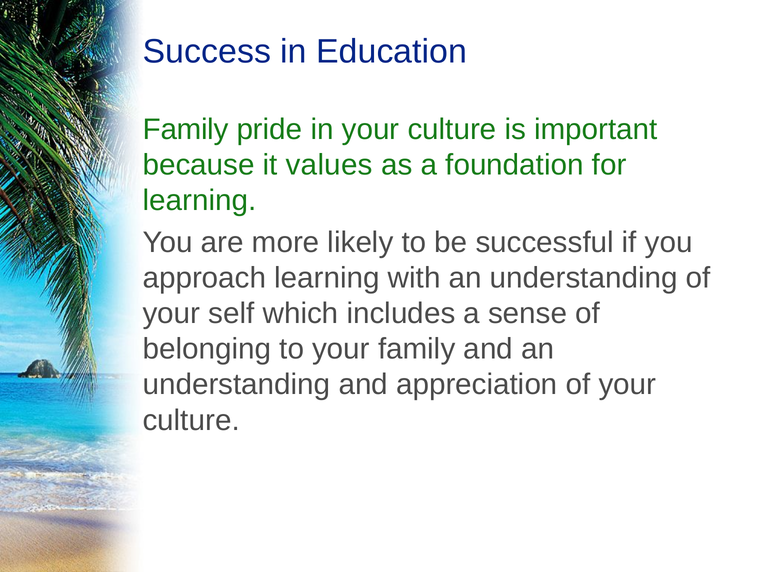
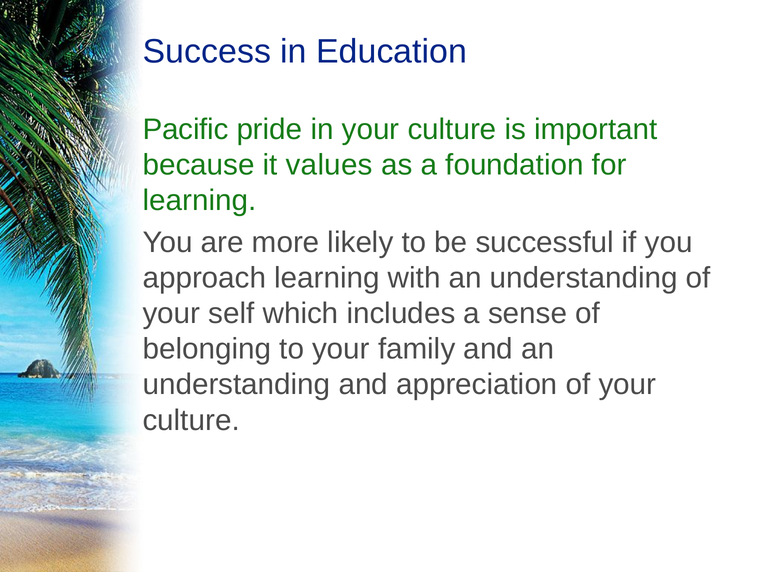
Family: Family -> Pacific (186, 130)
